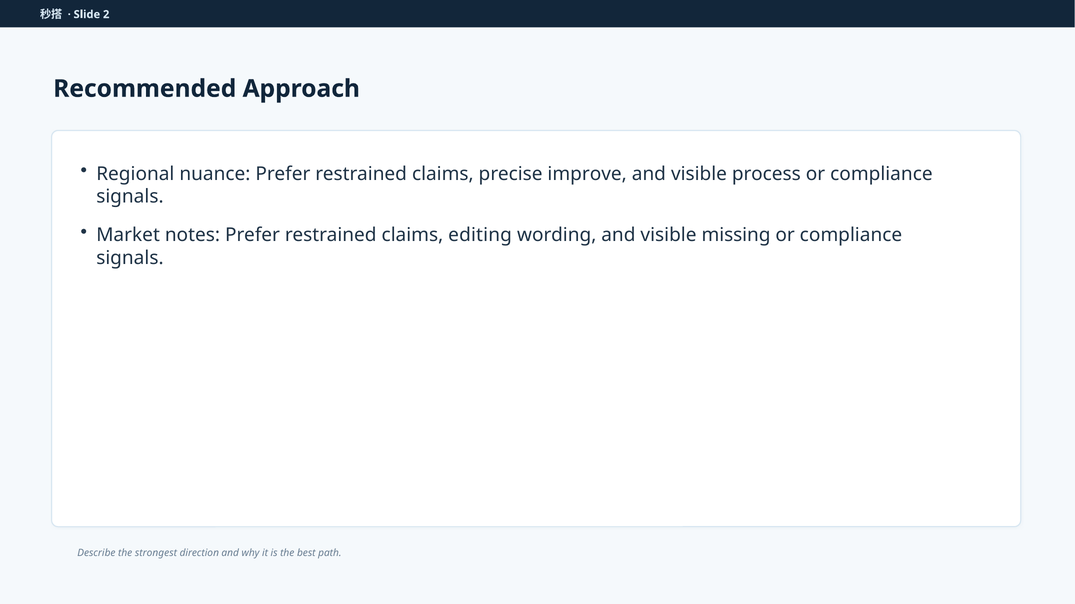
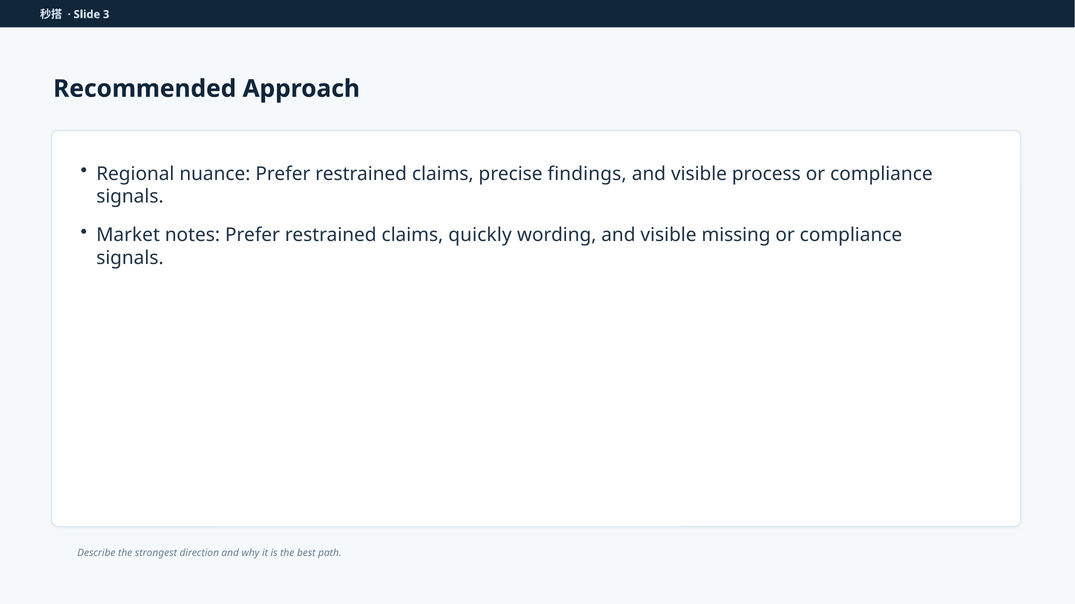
2: 2 -> 3 (106, 14)
improve: improve -> findings (587, 174)
editing: editing -> quickly (480, 235)
